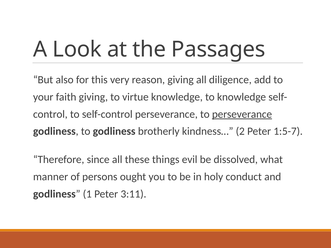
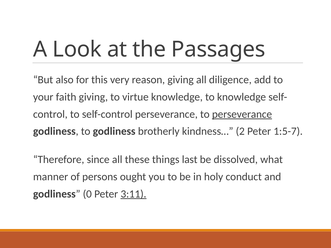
evil: evil -> last (190, 160)
1: 1 -> 0 (87, 194)
3:11 underline: none -> present (133, 194)
